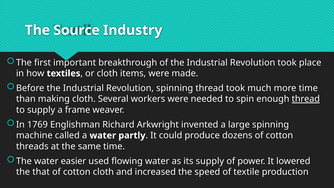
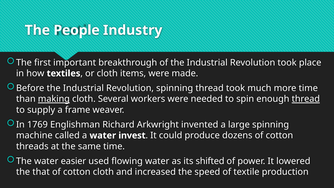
Source: Source -> People (77, 30)
making underline: none -> present (54, 99)
partly: partly -> invest (132, 135)
its supply: supply -> shifted (210, 161)
